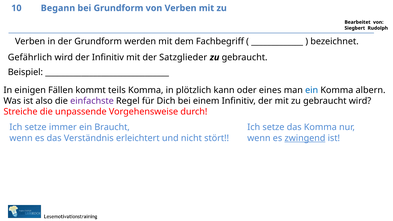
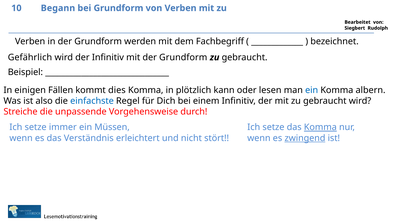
mit der Satzglieder: Satzglieder -> Grundform (183, 57)
teils: teils -> dies (117, 90)
eines: eines -> lesen (270, 90)
einfachste colour: purple -> blue (92, 101)
Braucht: Braucht -> Müssen (112, 127)
Komma underline: none -> present (320, 127)
